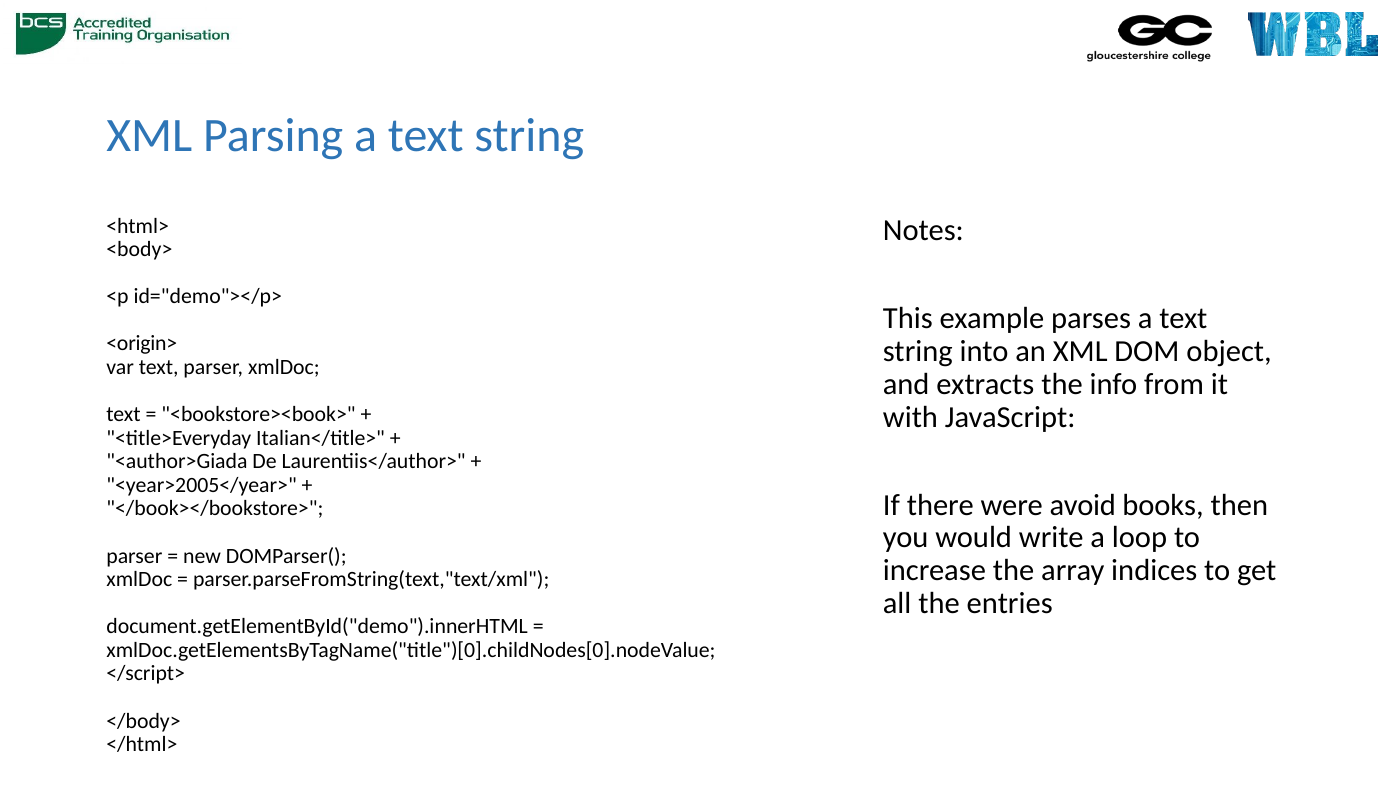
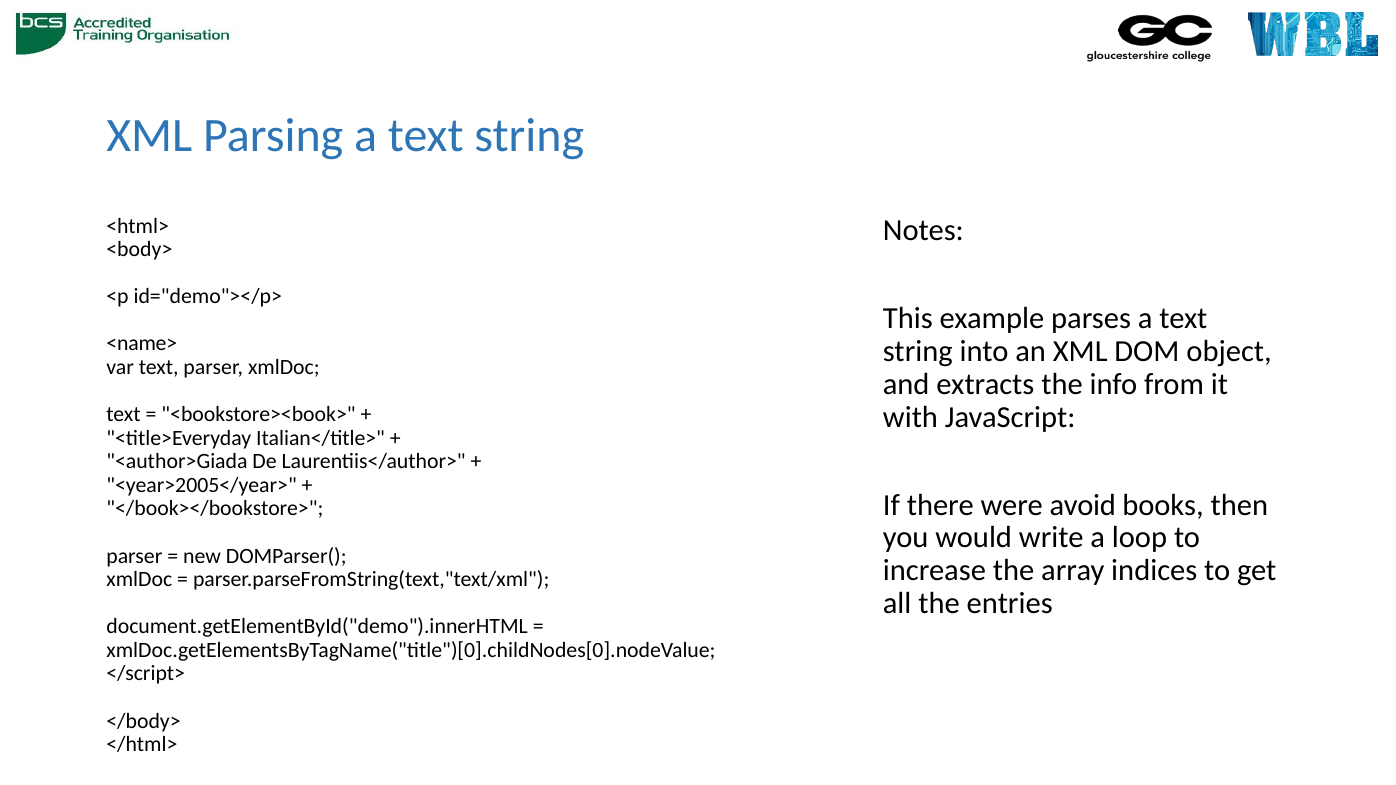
<origin>: <origin> -> <name> (142, 344)
